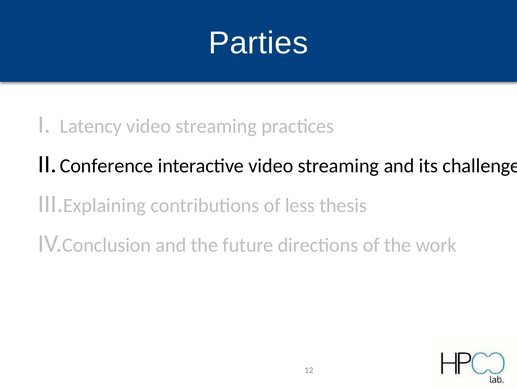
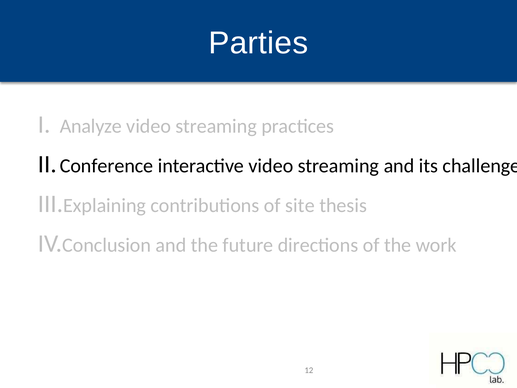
Latency: Latency -> Analyze (91, 126)
less: less -> site (300, 205)
